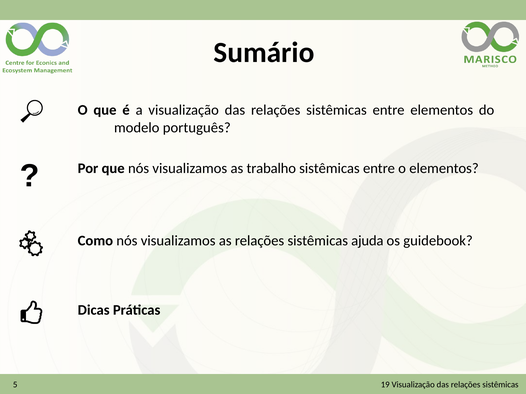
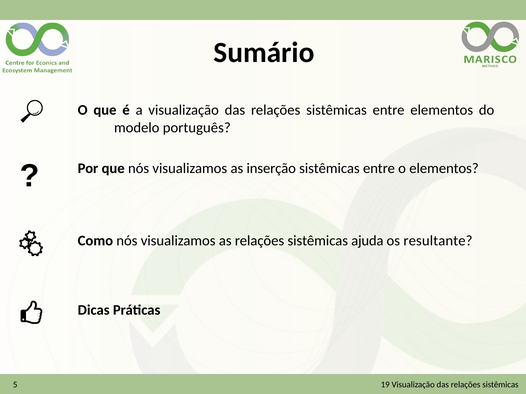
trabalho: trabalho -> inserção (271, 169)
guidebook: guidebook -> resultante (438, 241)
